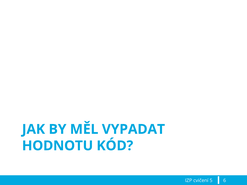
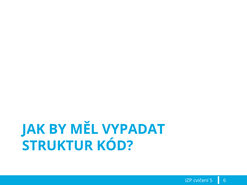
HODNOTU: HODNOTU -> STRUKTUR (57, 146)
